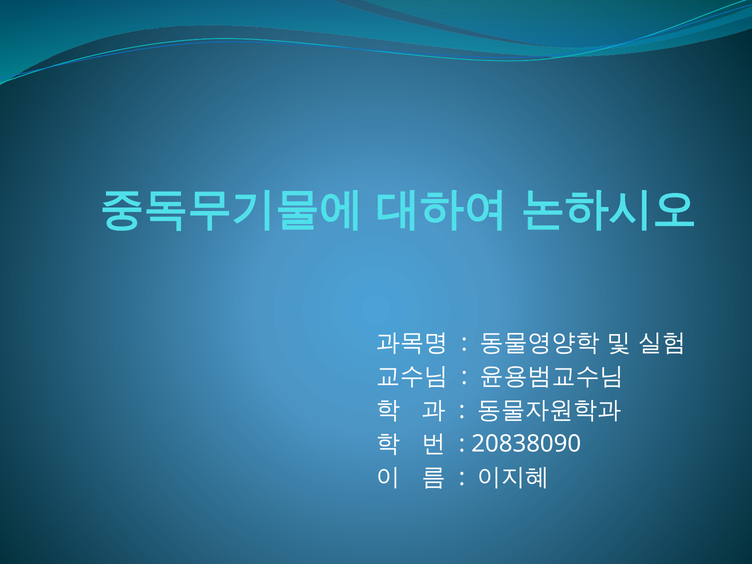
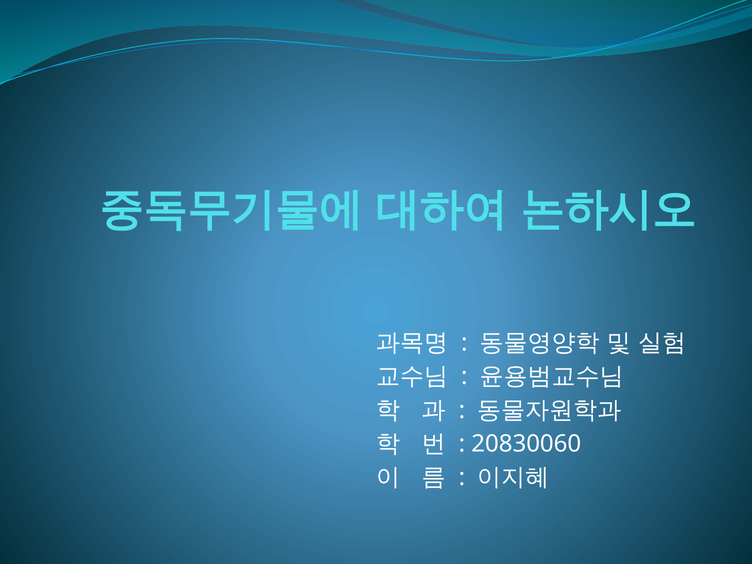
20838090: 20838090 -> 20830060 (526, 444)
